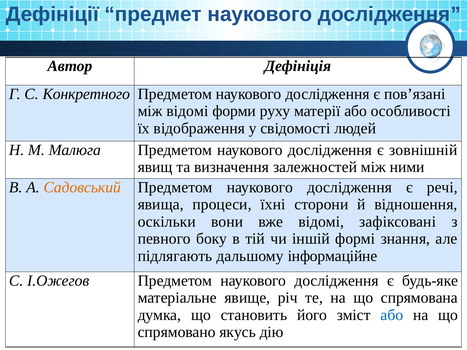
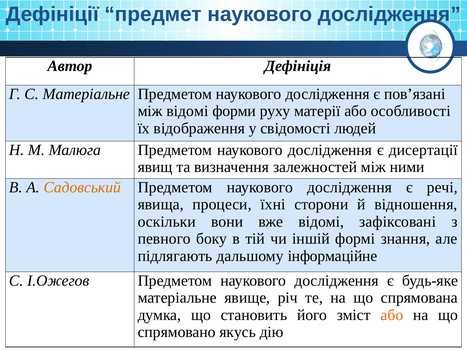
С Конкретного: Конкретного -> Матеріальне (86, 94)
зовнішній: зовнішній -> дисертації (423, 150)
або colour: blue -> orange (392, 315)
